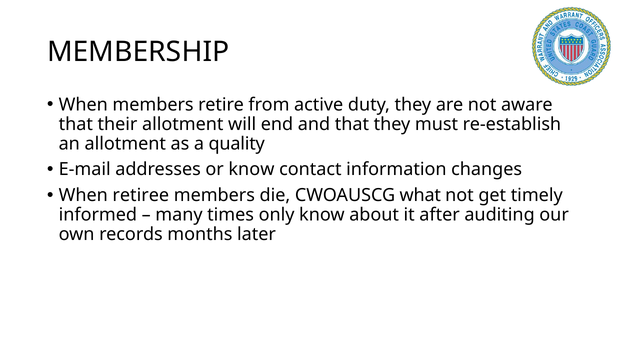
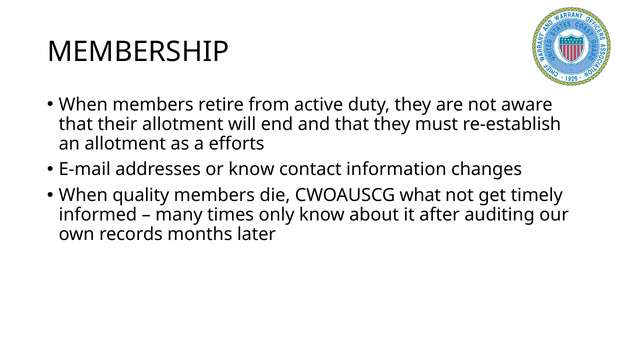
quality: quality -> efforts (237, 143)
retiree: retiree -> quality (141, 195)
